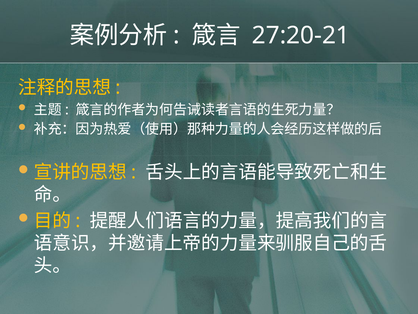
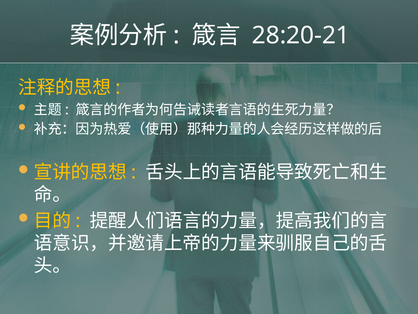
27:20-21: 27:20-21 -> 28:20-21 (301, 36)
